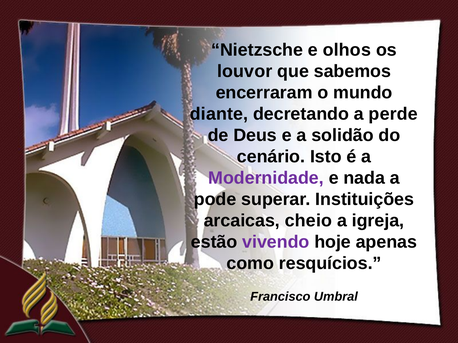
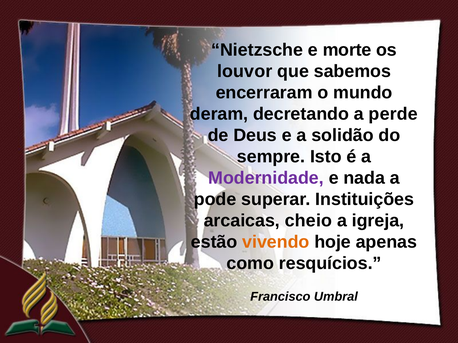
olhos: olhos -> morte (347, 50)
diante: diante -> deram (219, 114)
cenário: cenário -> sempre (271, 157)
vivendo colour: purple -> orange (276, 242)
